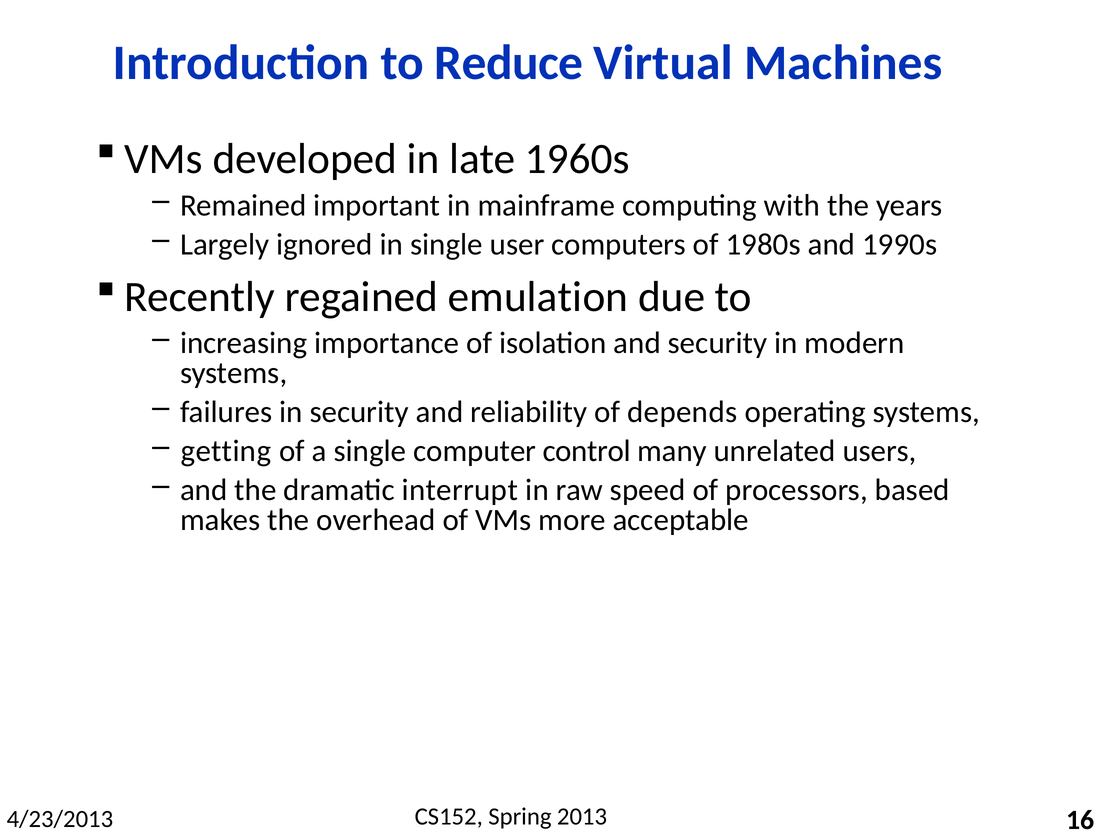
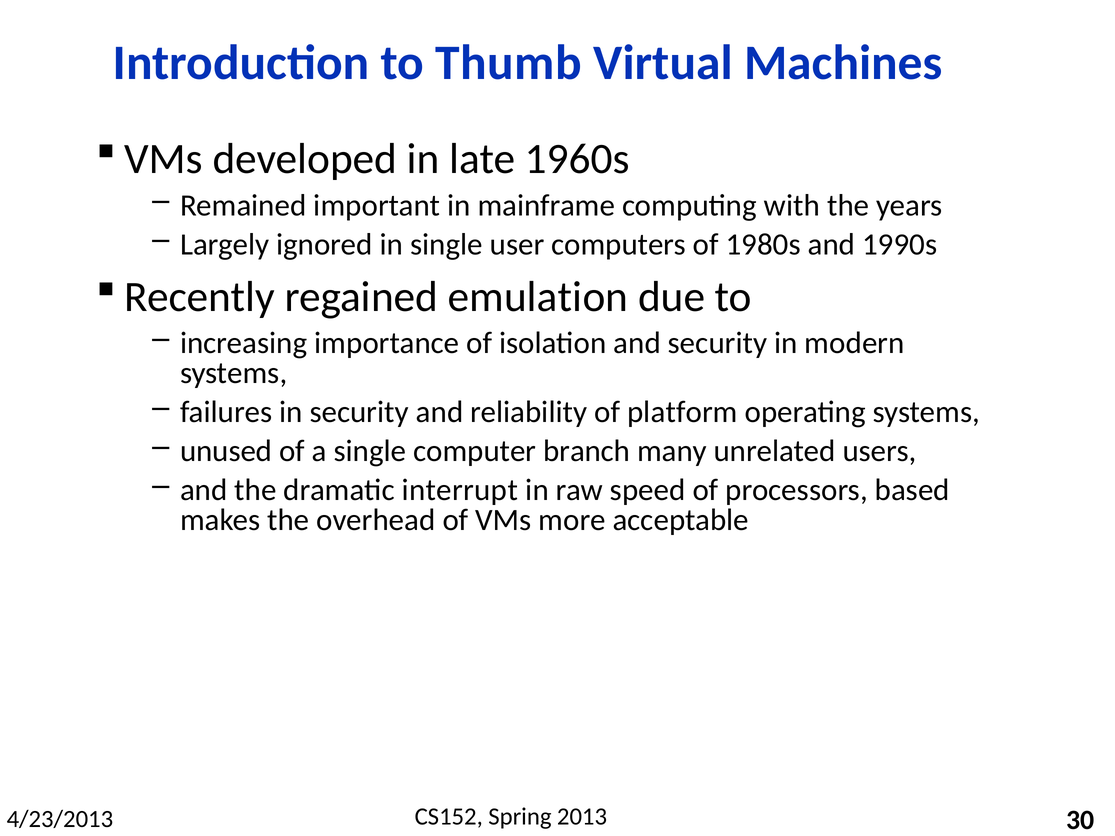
Reduce: Reduce -> Thumb (508, 63)
depends: depends -> platform (682, 412)
getting: getting -> unused (226, 451)
control: control -> branch (587, 451)
16: 16 -> 30 (1080, 820)
